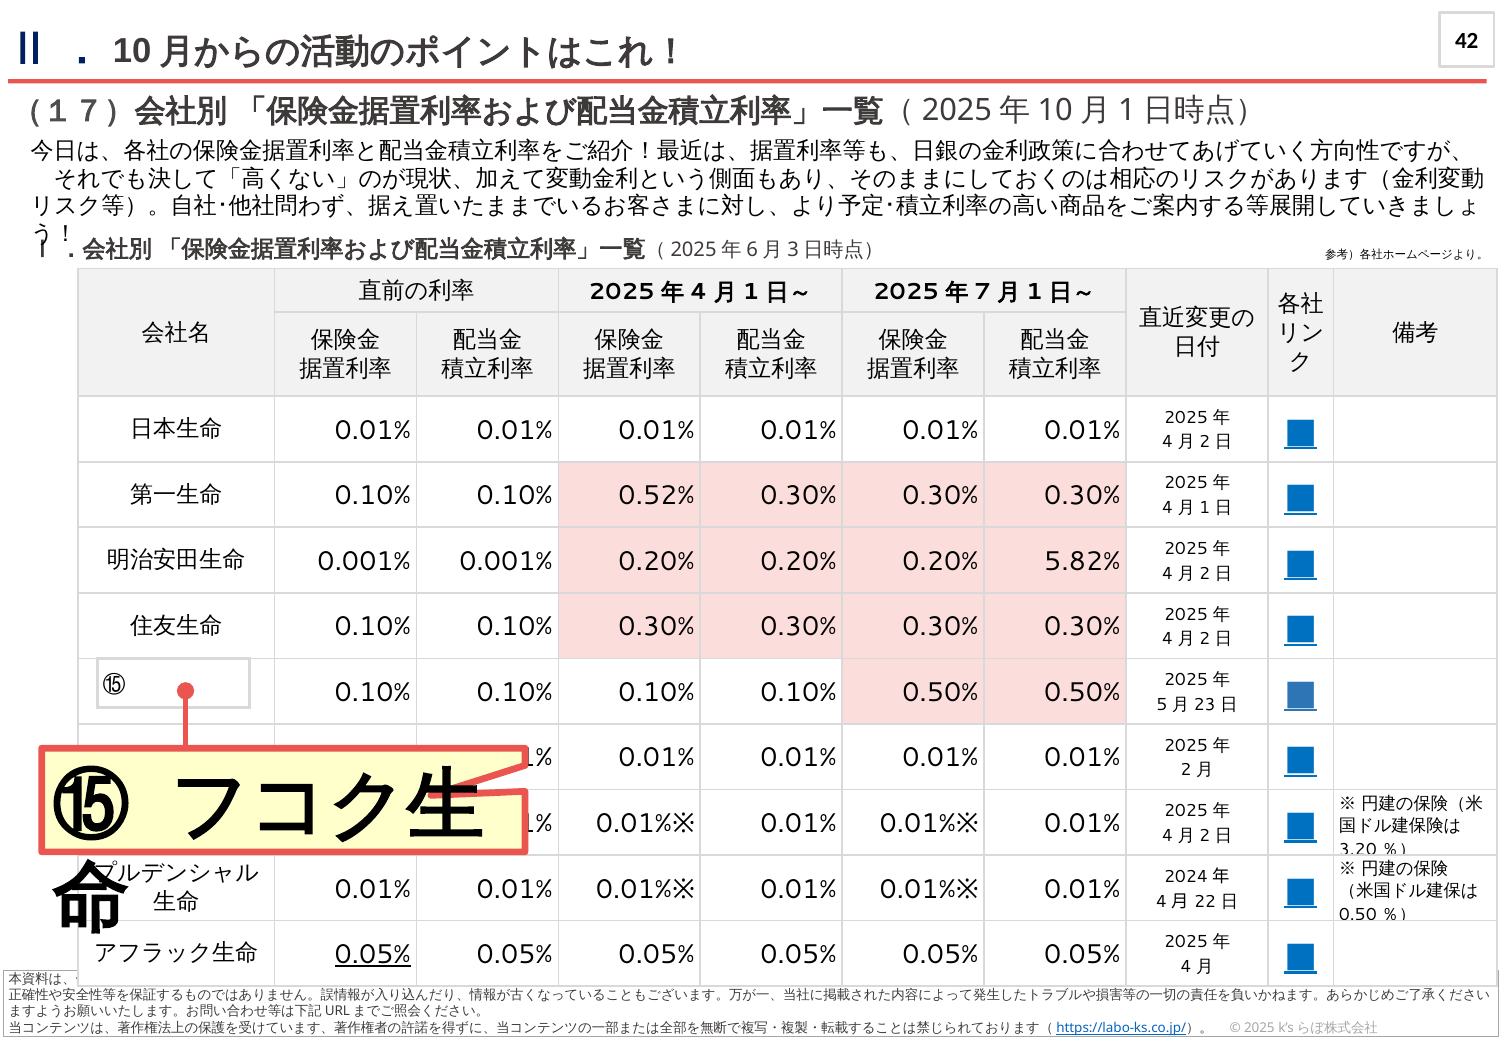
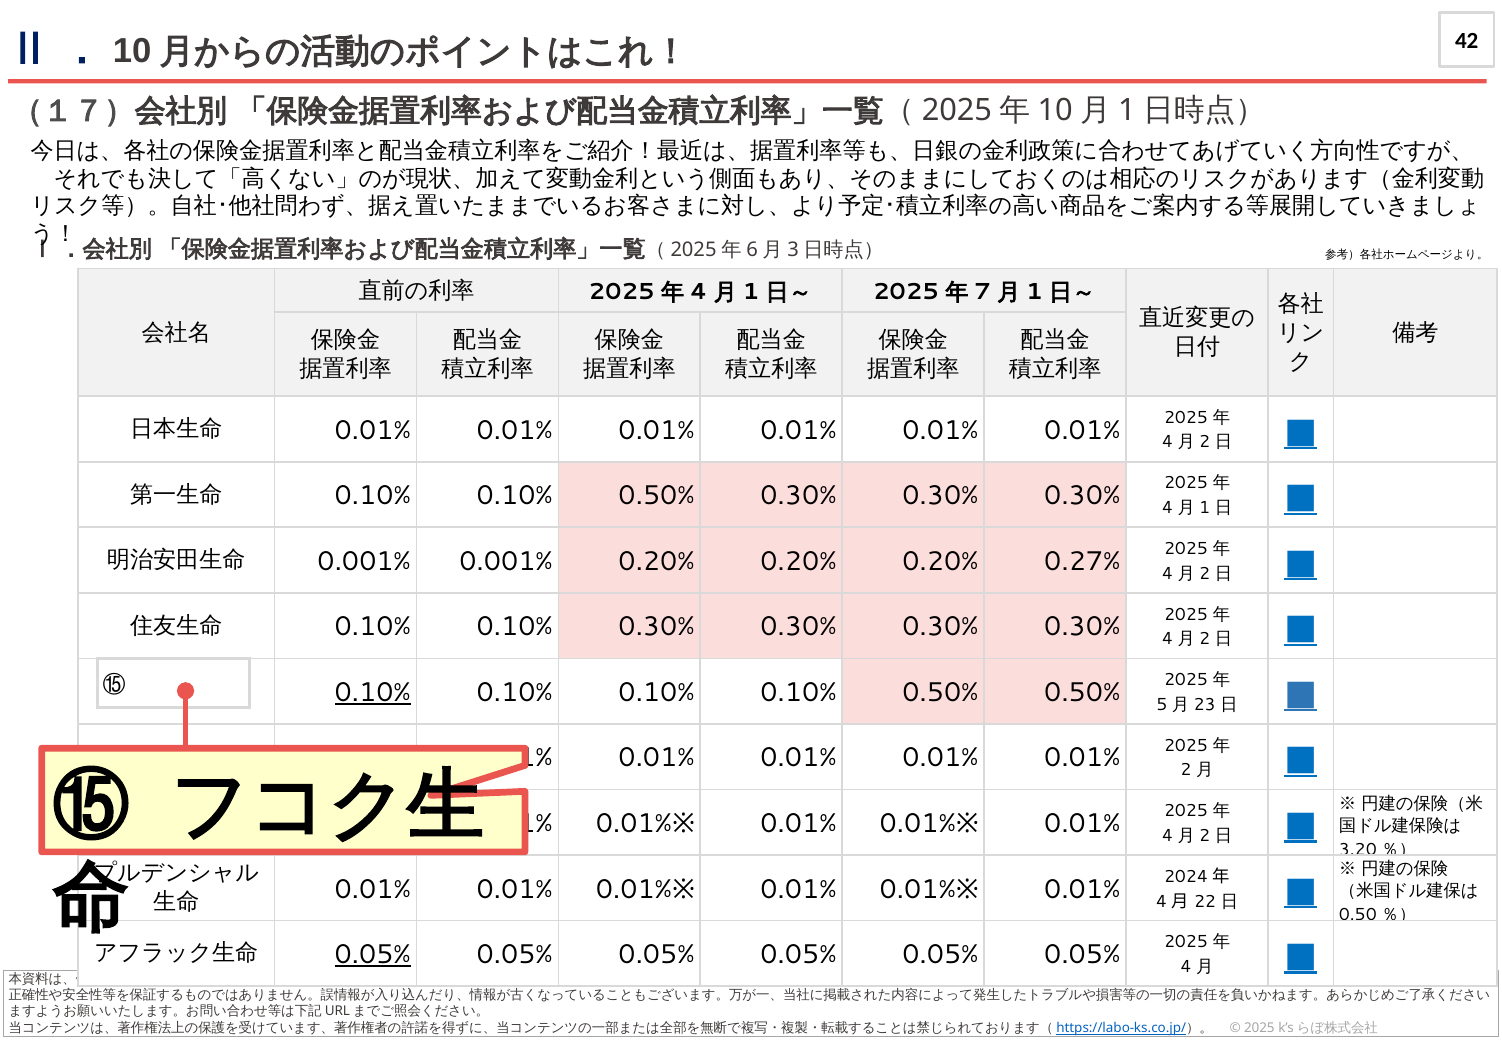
0.52%: 0.52% -> 0.50% (657, 496)
5.82%: 5.82% -> 0.27% (1082, 561)
0.10% underline: none -> present (373, 692)
